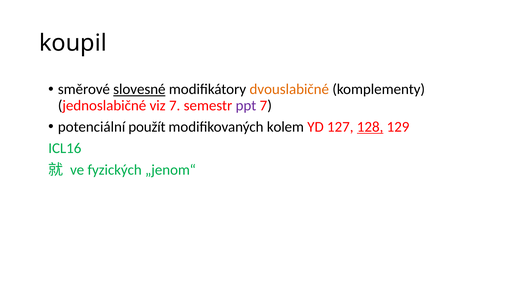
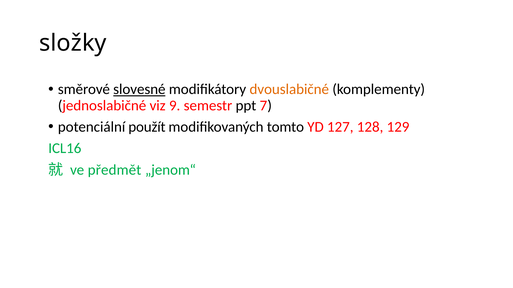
koupil: koupil -> složky (73, 43)
viz 7: 7 -> 9 (175, 106)
ppt colour: purple -> black (246, 106)
kolem: kolem -> tomto (285, 127)
128 underline: present -> none (370, 127)
fyzických: fyzických -> předmět (115, 170)
